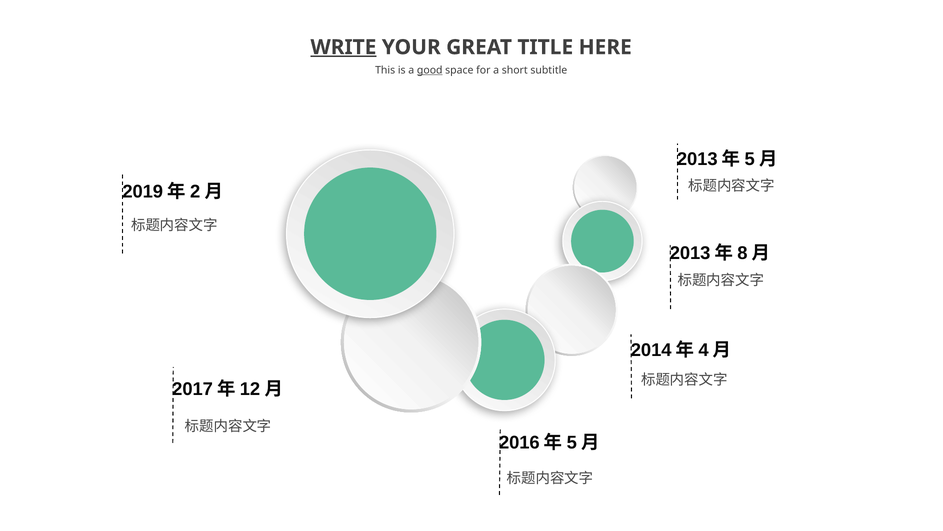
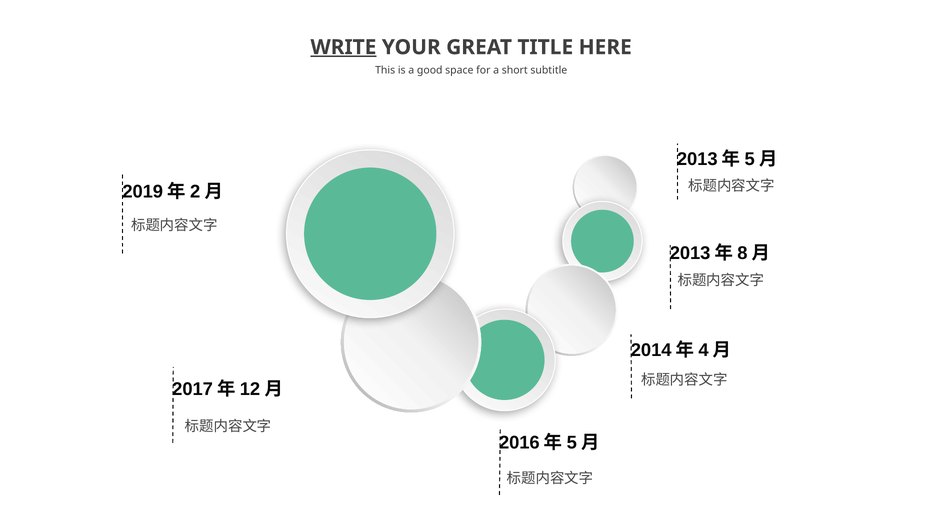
good underline: present -> none (430, 70)
